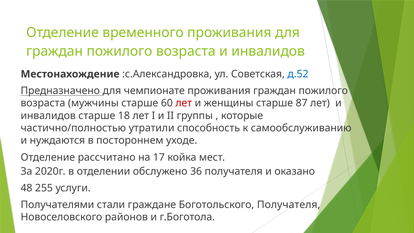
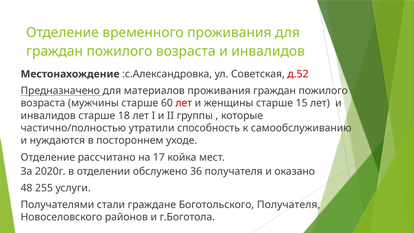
д.52 colour: blue -> red (298, 74)
чемпионате: чемпионате -> материалов (154, 91)
87: 87 -> 15 (302, 103)
